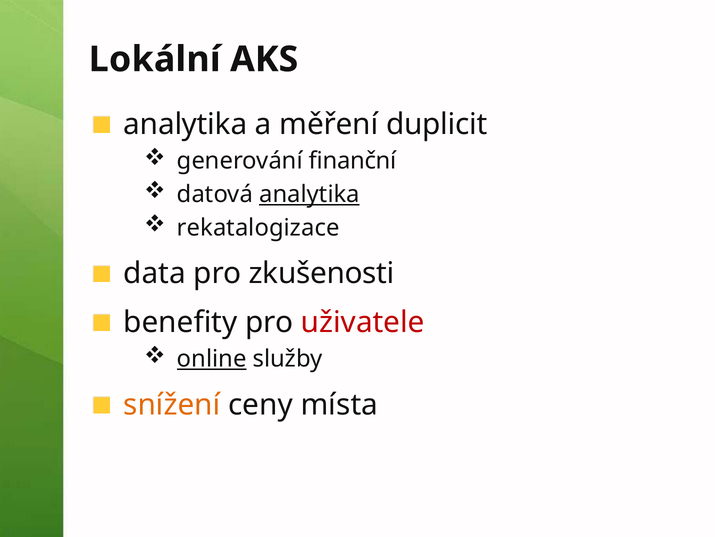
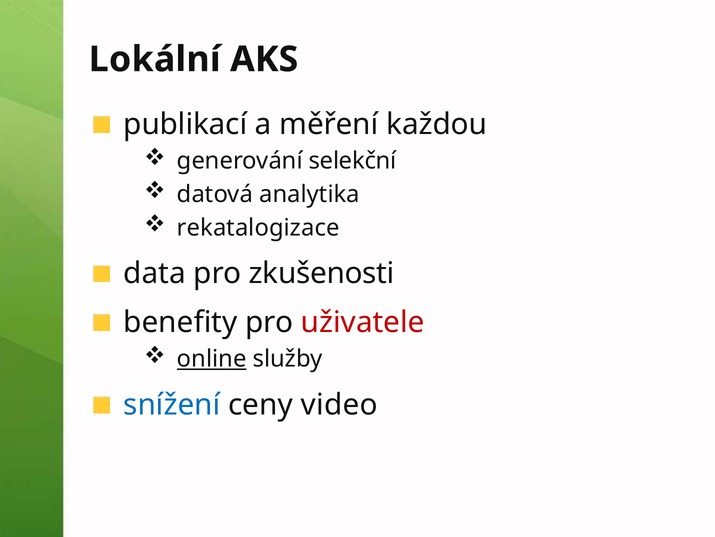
analytika: analytika -> publikací (185, 124)
duplicit: duplicit -> každou (437, 124)
finanční: finanční -> selekční (353, 161)
analytika underline: present -> none (309, 194)
snížení colour: orange -> blue (172, 404)
místa: místa -> video (339, 404)
